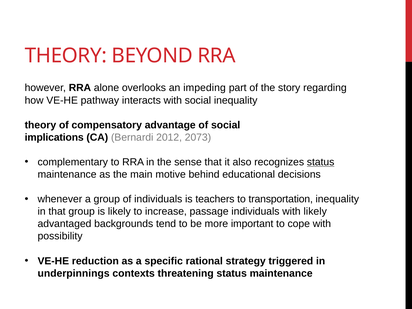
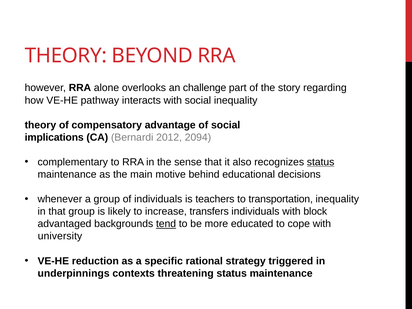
impeding: impeding -> challenge (205, 88)
2073: 2073 -> 2094 (198, 137)
passage: passage -> transfers (209, 212)
with likely: likely -> block (315, 212)
tend underline: none -> present (166, 224)
important: important -> educated (252, 224)
possibility: possibility -> university (60, 236)
